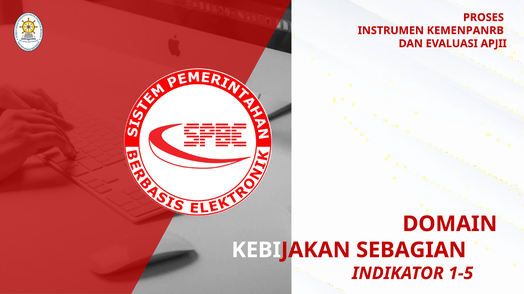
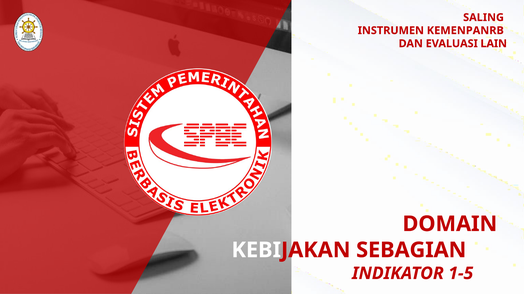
PROSES: PROSES -> SALING (484, 17)
APJII: APJII -> LAIN (494, 44)
